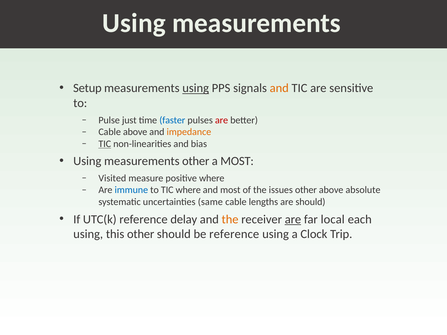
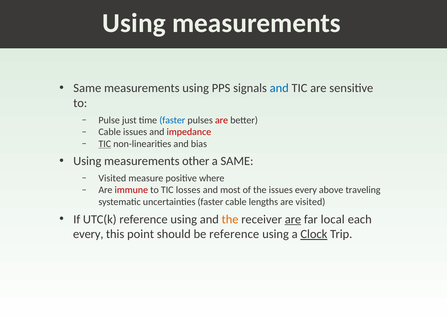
Setup: Setup -> Same (87, 88)
using underline: present -> none (196, 88)
and colour: orange -> blue (279, 88)
Cable above: above -> issues (135, 132)
impedance colour: orange -> red (189, 132)
a MOST: MOST -> SAME (237, 161)
immune colour: blue -> red (131, 190)
TIC where: where -> losses (188, 190)
issues other: other -> every (306, 190)
absolute: absolute -> traveling (363, 190)
uncertainties same: same -> faster (210, 202)
are should: should -> visited (310, 202)
UTC(k reference delay: delay -> using (184, 219)
using: using -> every (88, 234)
this other: other -> point (141, 234)
Clock underline: none -> present (314, 234)
